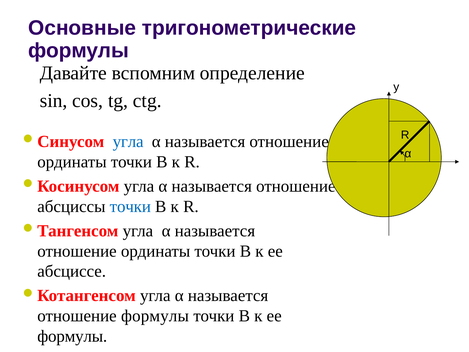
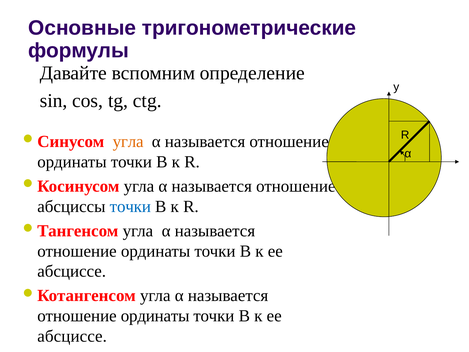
угла colour: blue -> orange (128, 142)
формулы: формулы -> ординаты (155, 316)
формулы: формулы -> абсциссе (72, 336)
